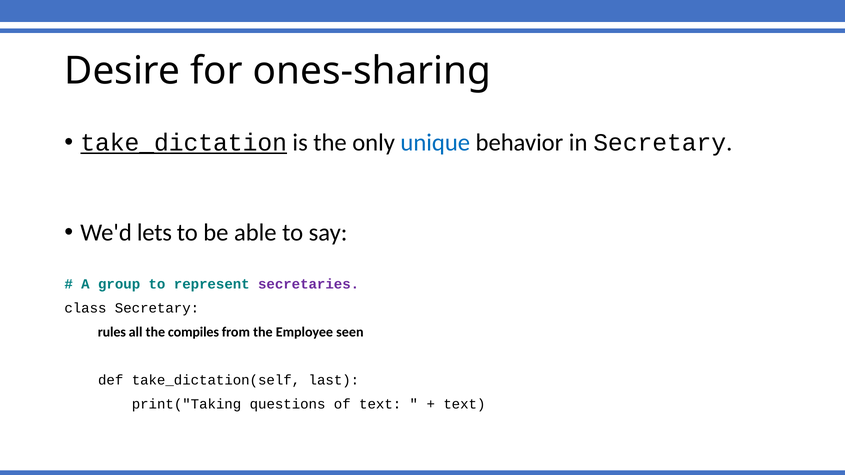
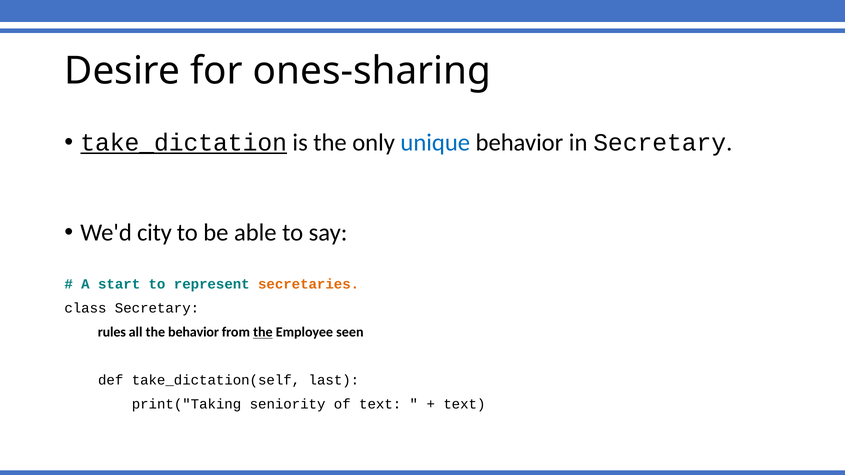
lets: lets -> city (154, 233)
group: group -> start (119, 284)
secretaries colour: purple -> orange (309, 284)
the compiles: compiles -> behavior (194, 332)
the underline: none -> present (263, 332)
questions: questions -> seniority (288, 404)
